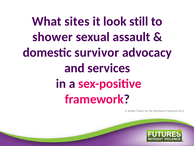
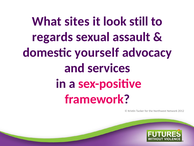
shower: shower -> regards (53, 37)
survivor: survivor -> yourself (97, 52)
